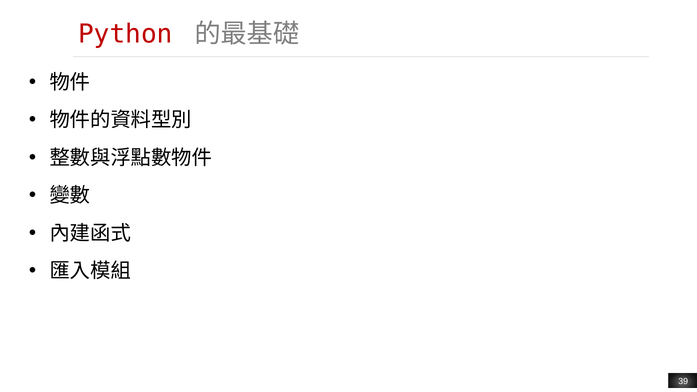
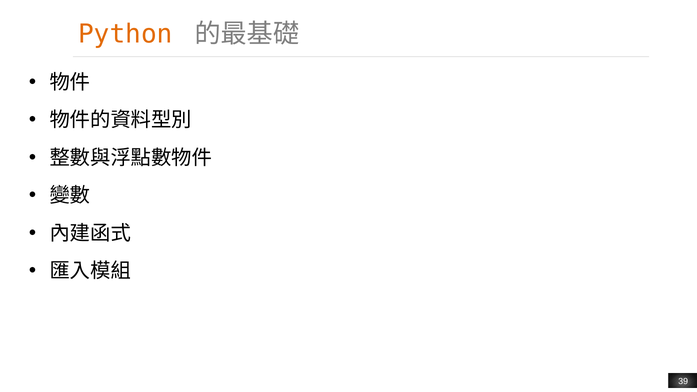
Python colour: red -> orange (125, 34)
